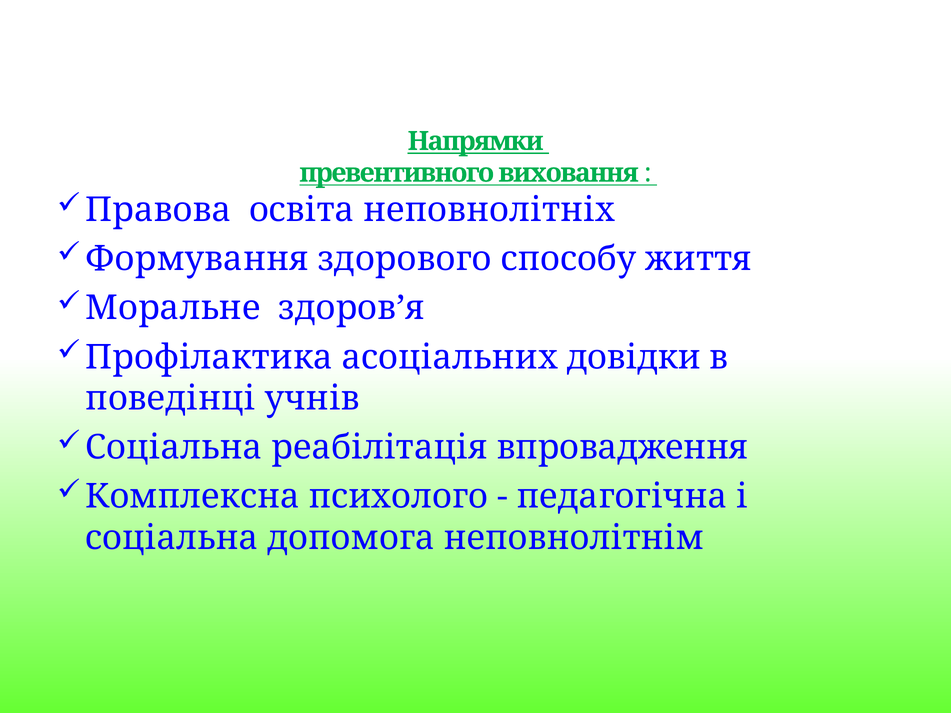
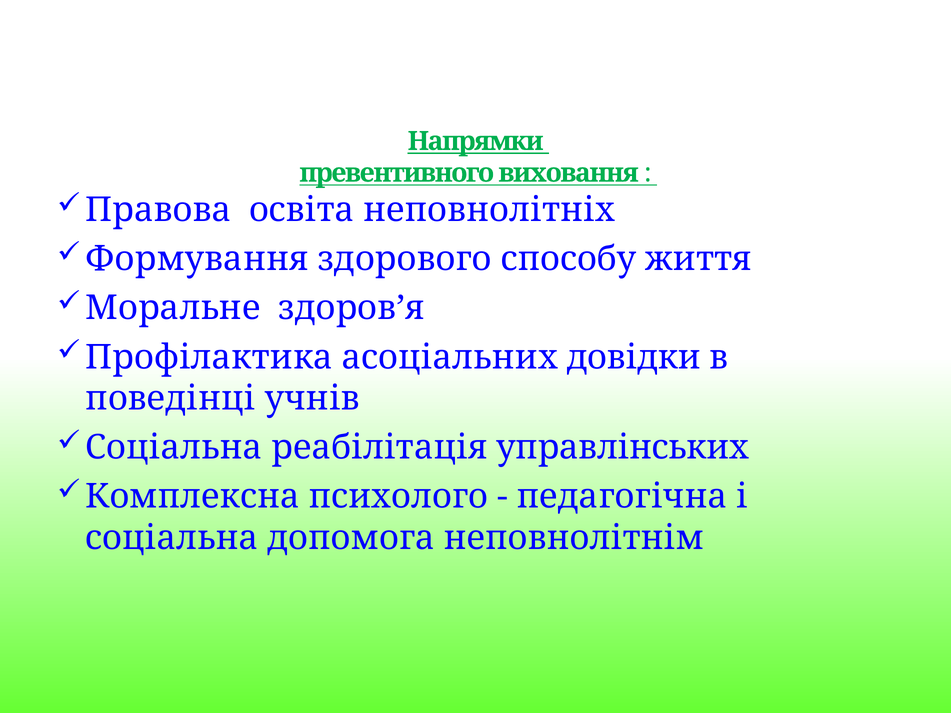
впровадження: впровадження -> управлінських (623, 448)
